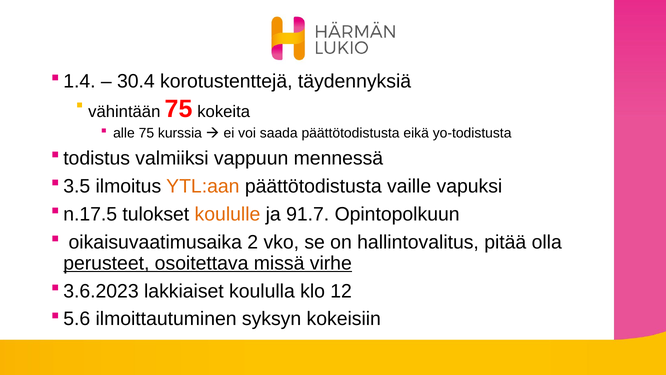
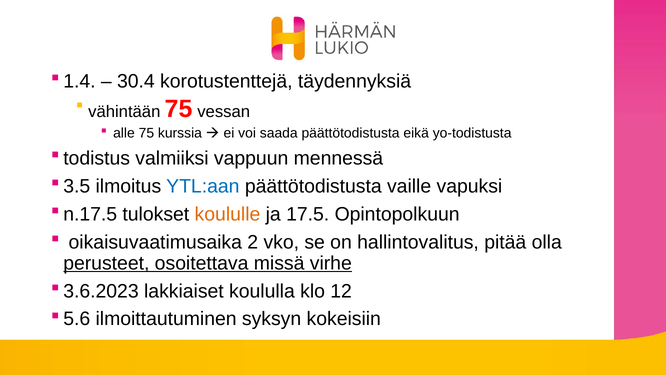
kokeita: kokeita -> vessan (224, 111)
YTL:aan colour: orange -> blue (203, 186)
91.7: 91.7 -> 17.5 (308, 214)
